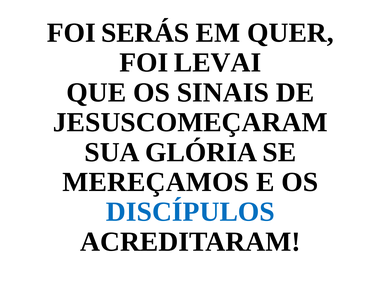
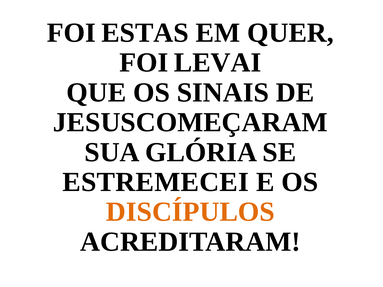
SERÁS: SERÁS -> ESTAS (145, 33)
MEREÇAMOS: MEREÇAMOS -> ESTREMECEI (156, 182)
DISCÍPULOS colour: blue -> orange (190, 212)
